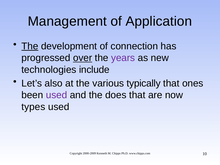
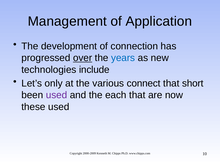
The underline: present -> none (30, 46)
years colour: purple -> blue (123, 58)
also: also -> only (54, 83)
typically: typically -> connect (144, 83)
ones: ones -> short (193, 83)
does: does -> each (116, 95)
types: types -> these (33, 107)
